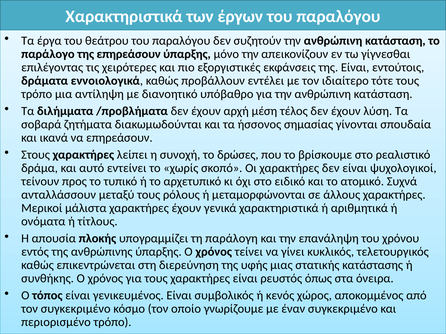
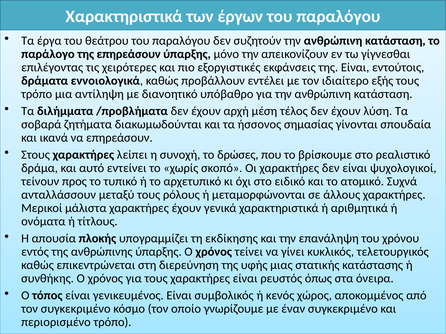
τότε: τότε -> εξής (382, 81)
παράλογη: παράλογη -> εκδίκησης (231, 239)
